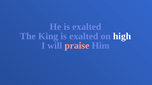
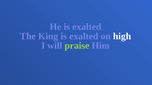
praise colour: pink -> light green (77, 46)
